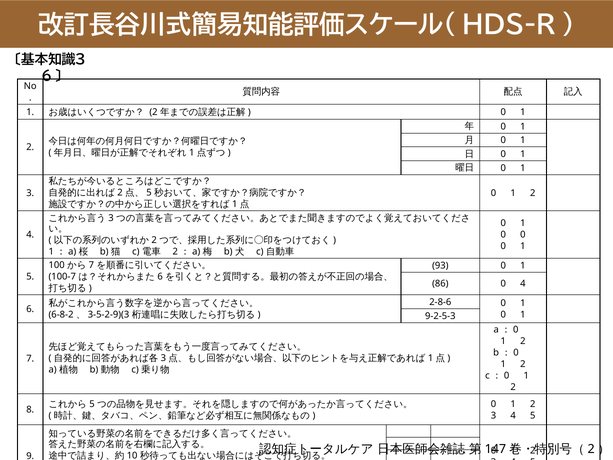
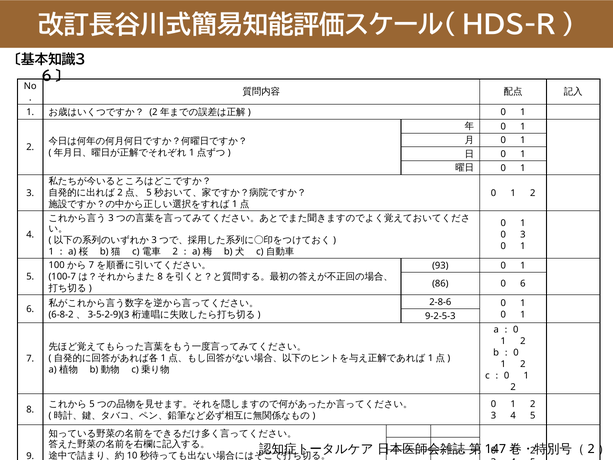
0: 0 -> 3 (523, 235)
2: 2 -> 3 (154, 240)
6: 6 -> 8 (160, 277)
0 4: 4 -> 6 (523, 284)
3: 3 -> 1 (163, 358)
